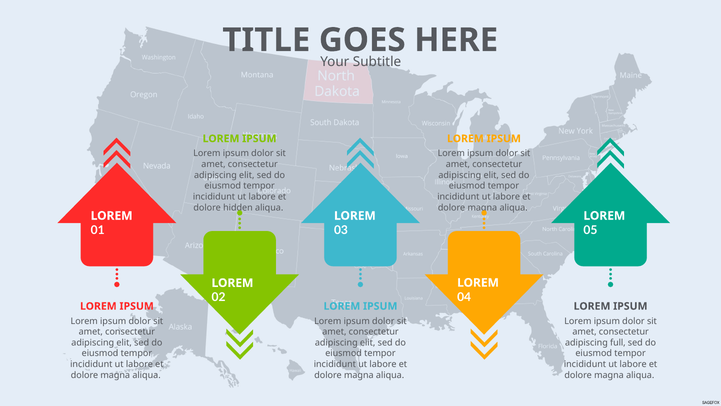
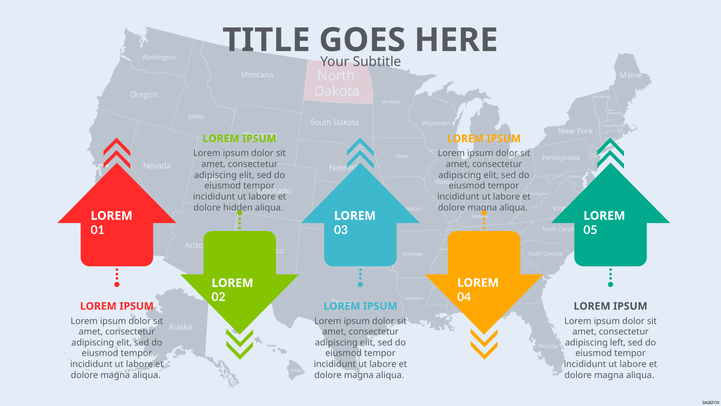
full: full -> left (618, 342)
